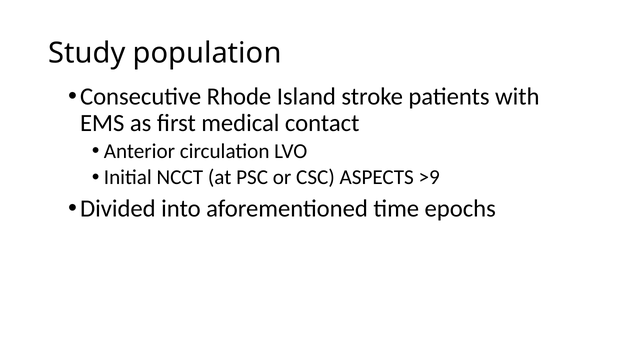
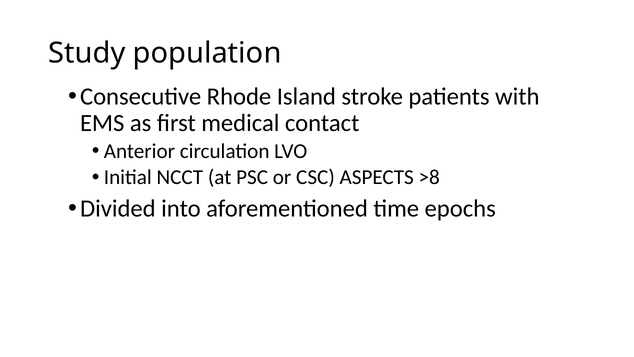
>9: >9 -> >8 (429, 177)
